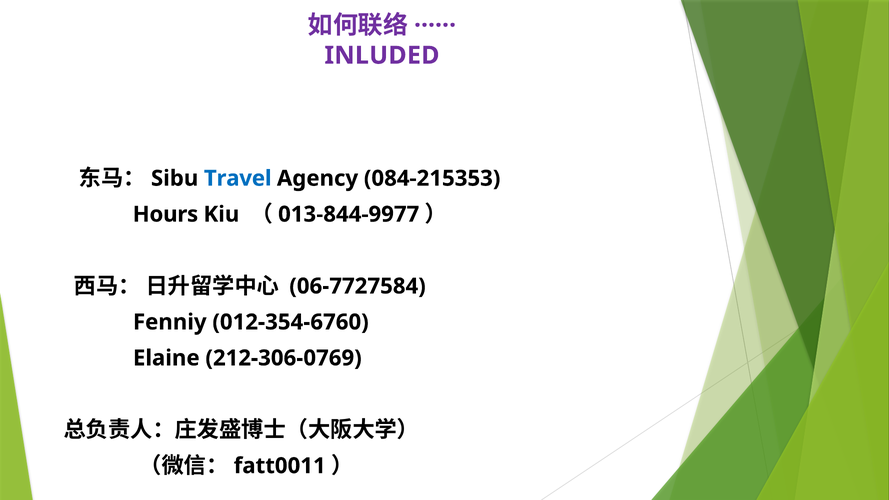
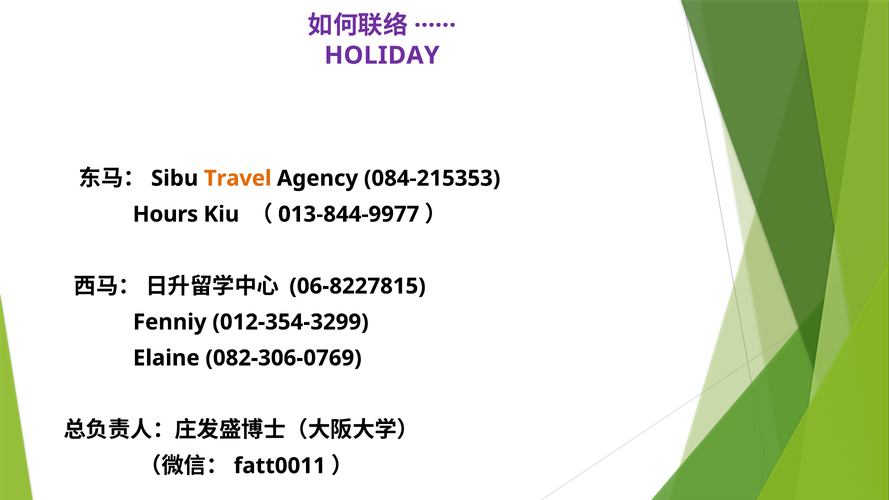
INLUDED: INLUDED -> HOLIDAY (382, 55)
Travel colour: blue -> orange (238, 178)
06-7727584: 06-7727584 -> 06-8227815 (358, 286)
012-354-6760: 012-354-6760 -> 012-354-3299 (291, 322)
212-306-0769: 212-306-0769 -> 082-306-0769 (284, 358)
